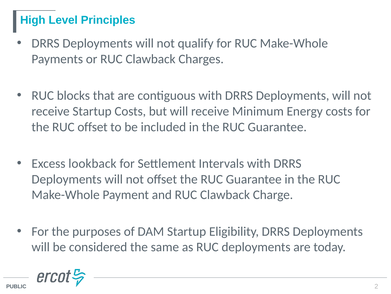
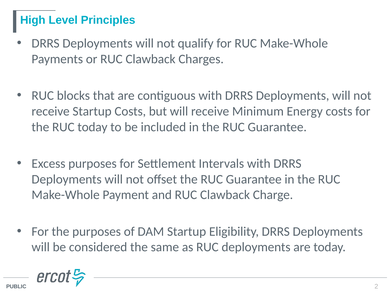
RUC offset: offset -> today (93, 127)
Excess lookback: lookback -> purposes (93, 163)
